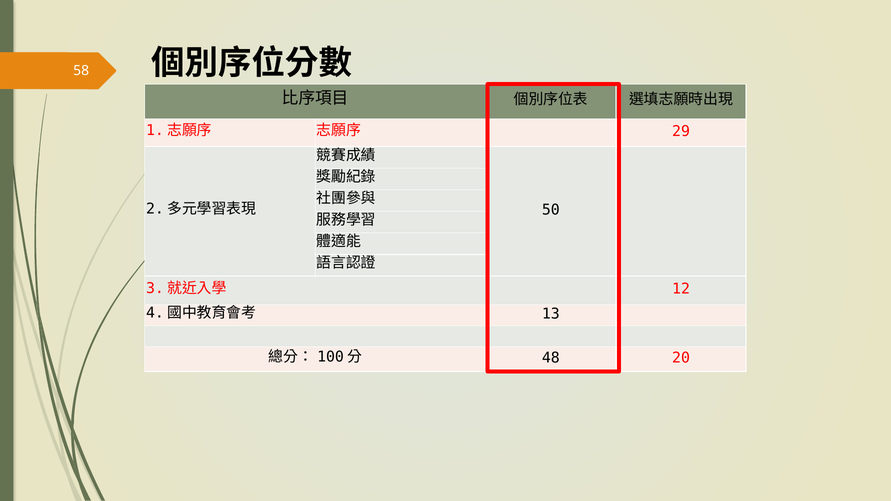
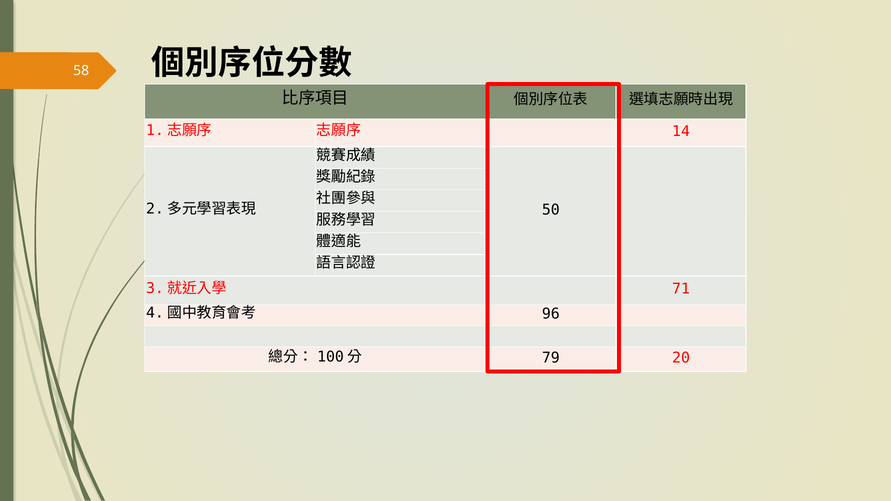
29: 29 -> 14 (681, 131)
12: 12 -> 71 (681, 289)
13: 13 -> 96 (551, 314)
48: 48 -> 79 (551, 358)
